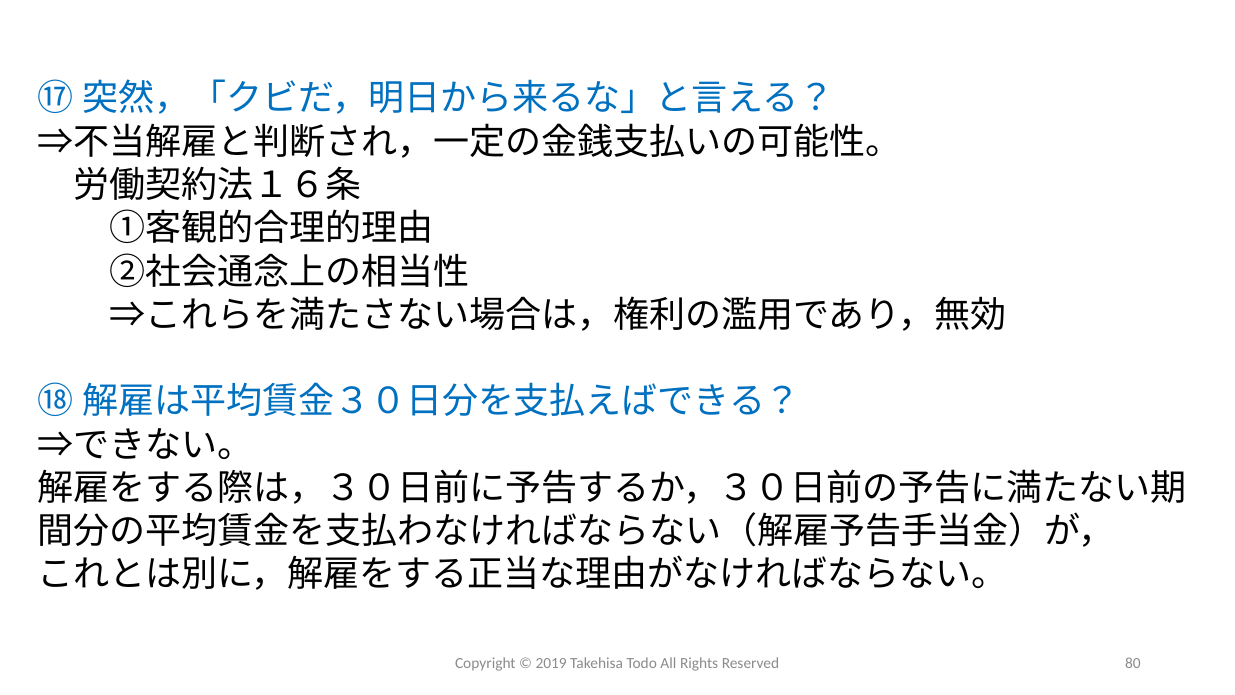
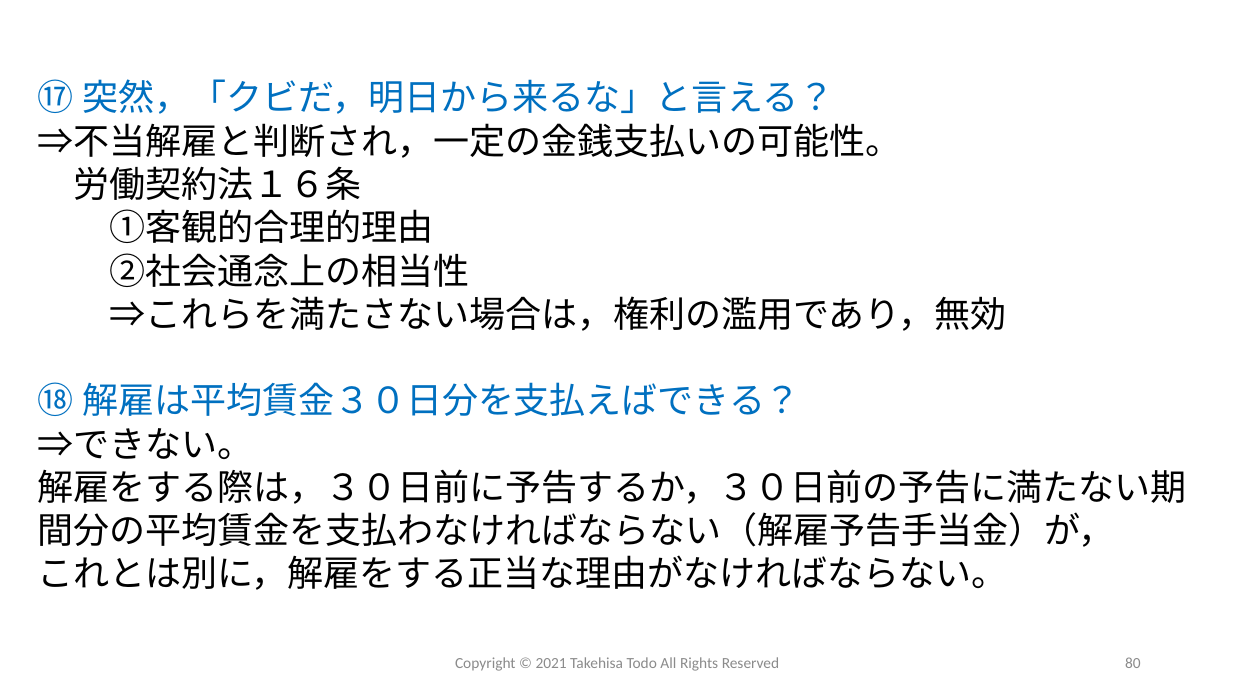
2019: 2019 -> 2021 (551, 663)
